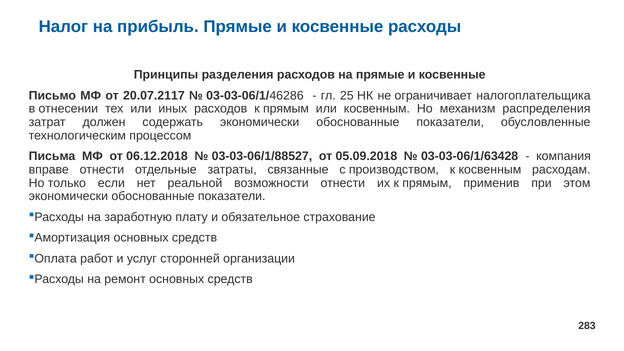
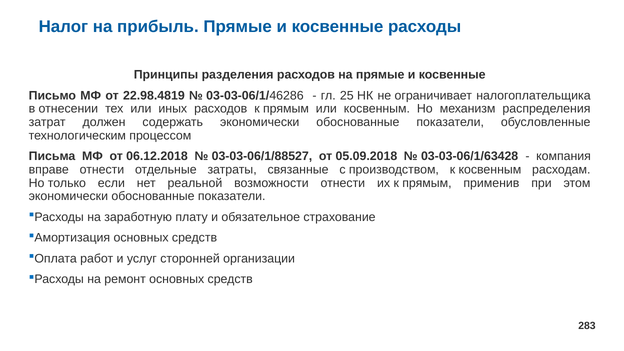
20.07.2117: 20.07.2117 -> 22.98.4819 (154, 96)
